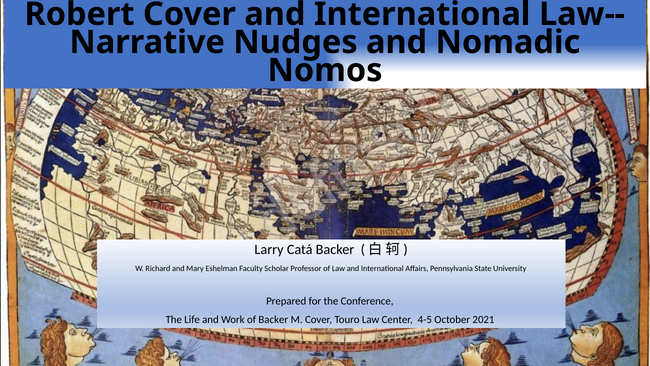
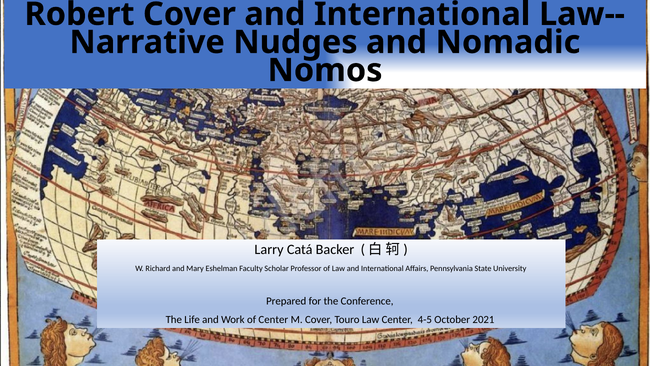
of Backer: Backer -> Center (273, 319)
